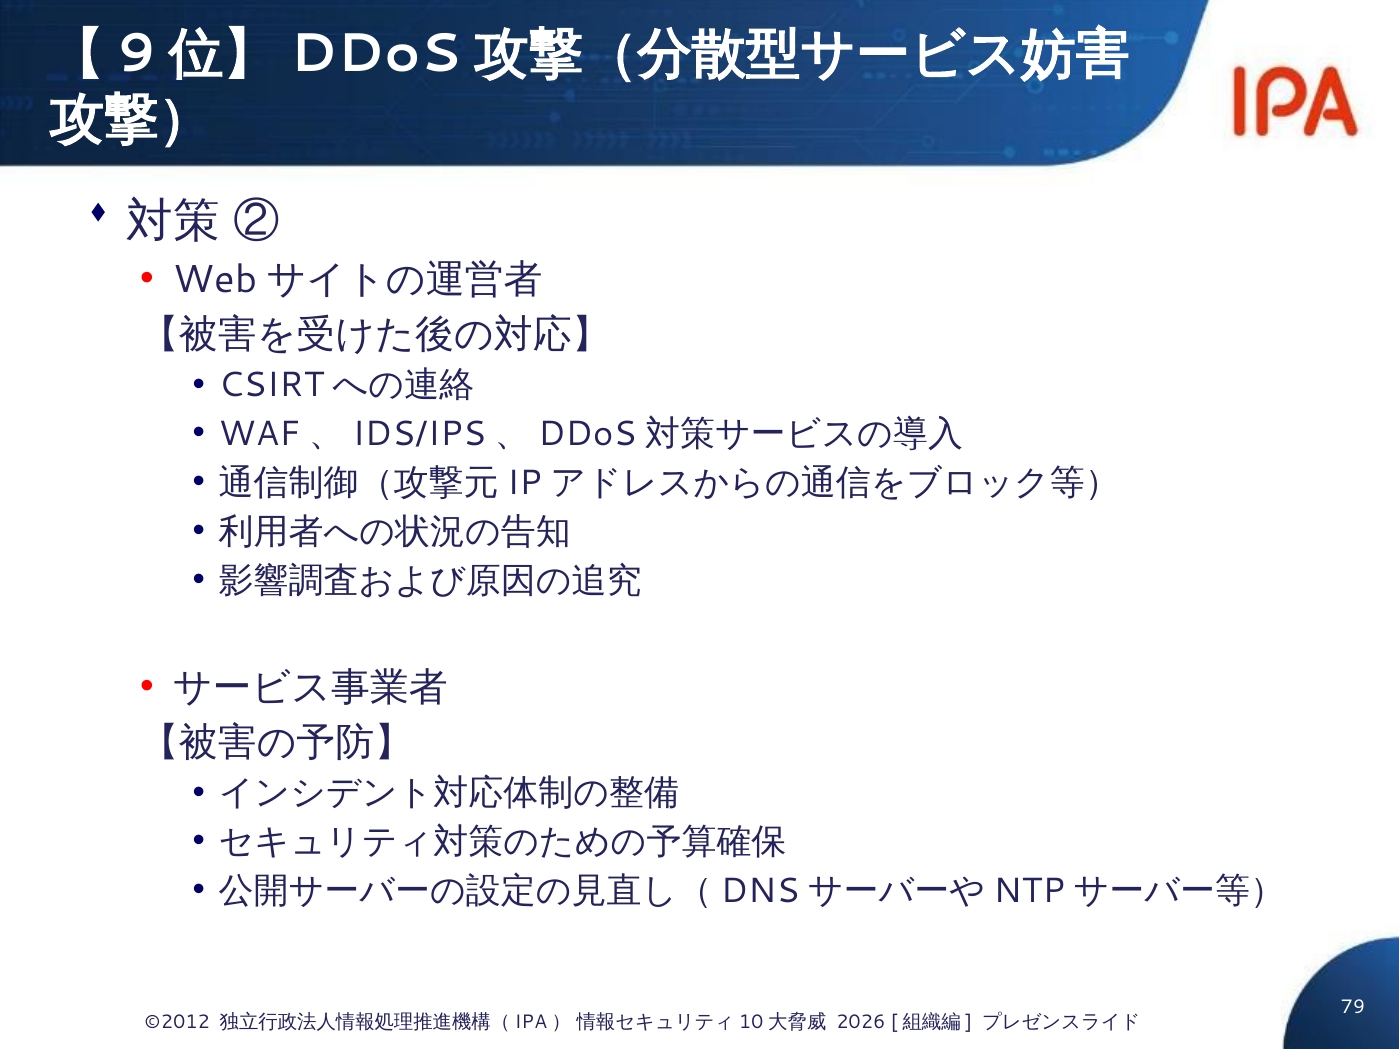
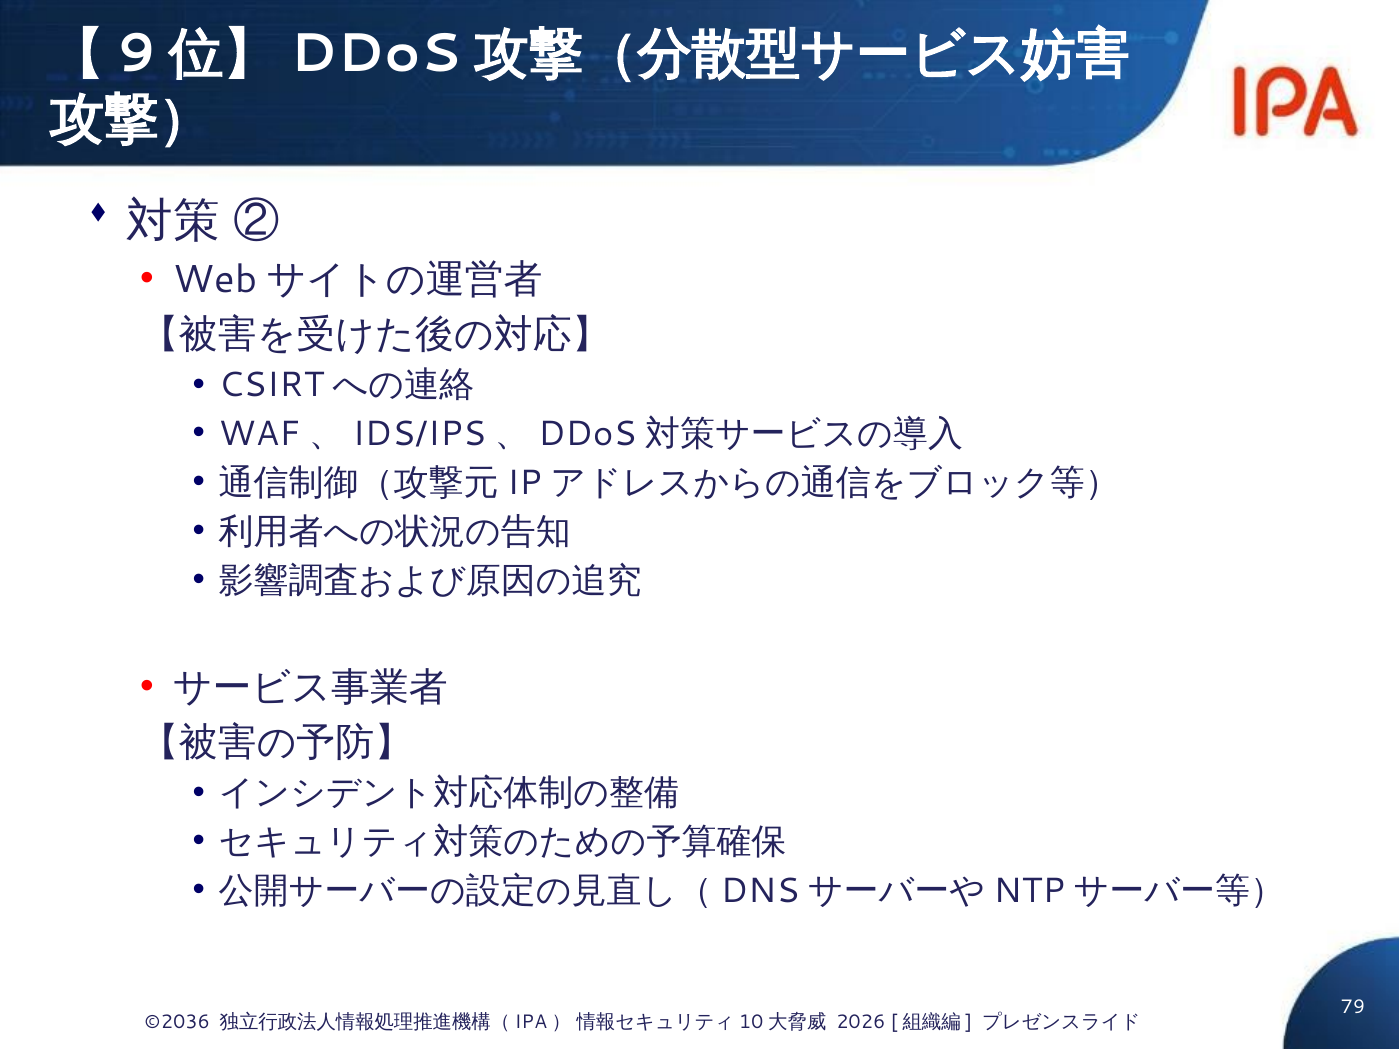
©2012: ©2012 -> ©2036 (177, 1022)
